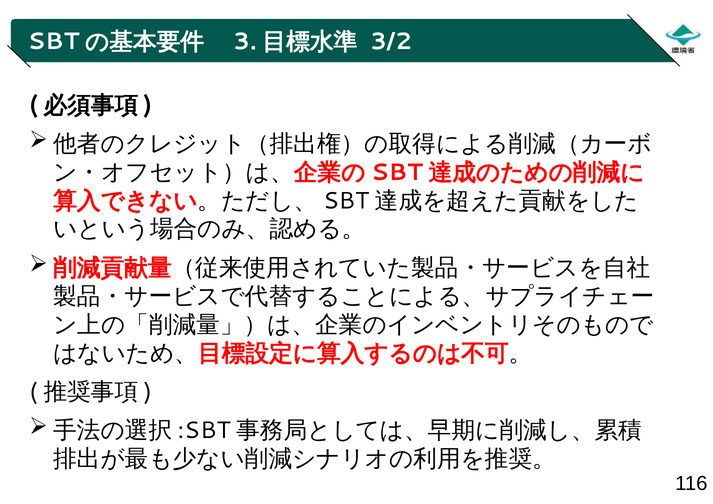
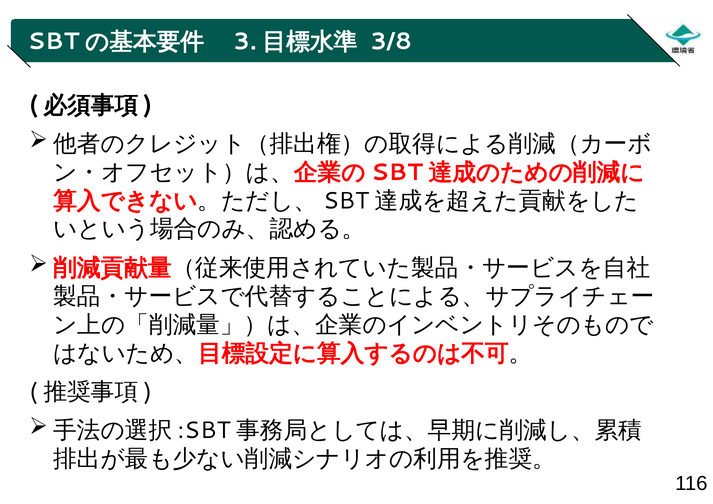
3/2: 3/2 -> 3/8 (391, 42)
